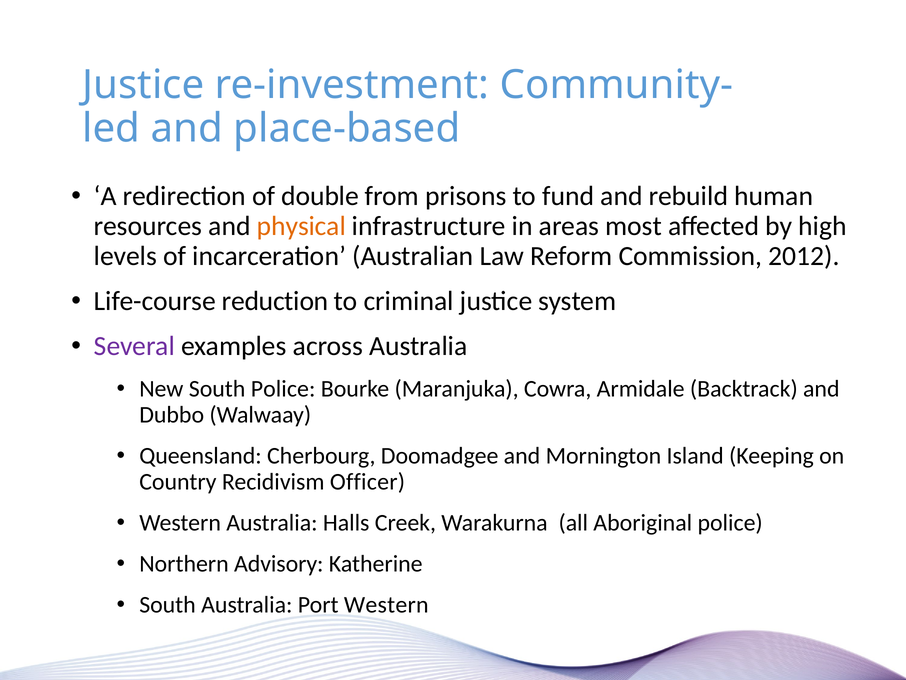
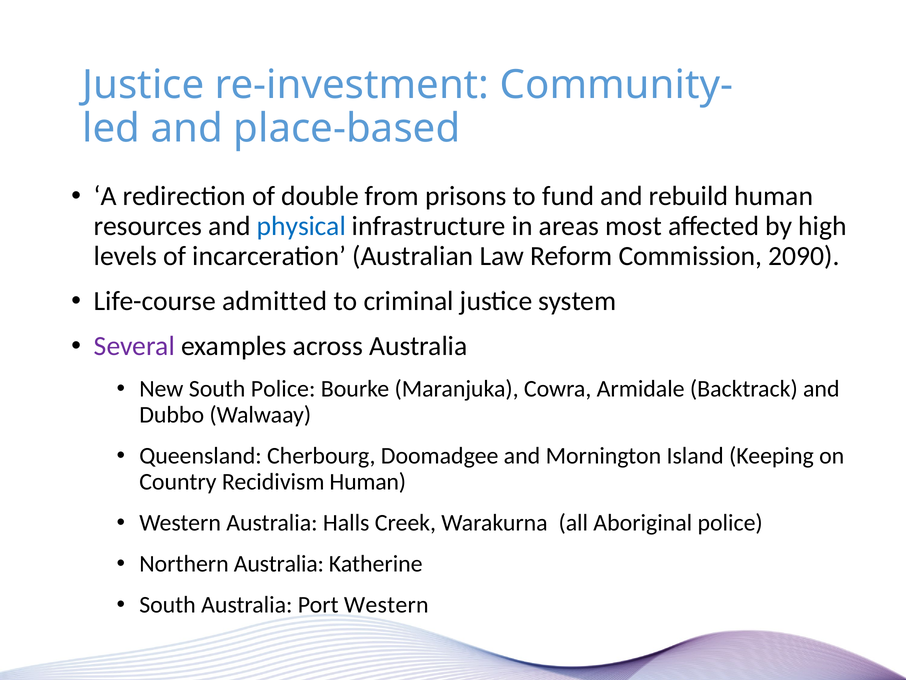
physical colour: orange -> blue (301, 226)
2012: 2012 -> 2090 (804, 256)
reduction: reduction -> admitted (275, 301)
Recidivism Officer: Officer -> Human (368, 481)
Northern Advisory: Advisory -> Australia (279, 563)
